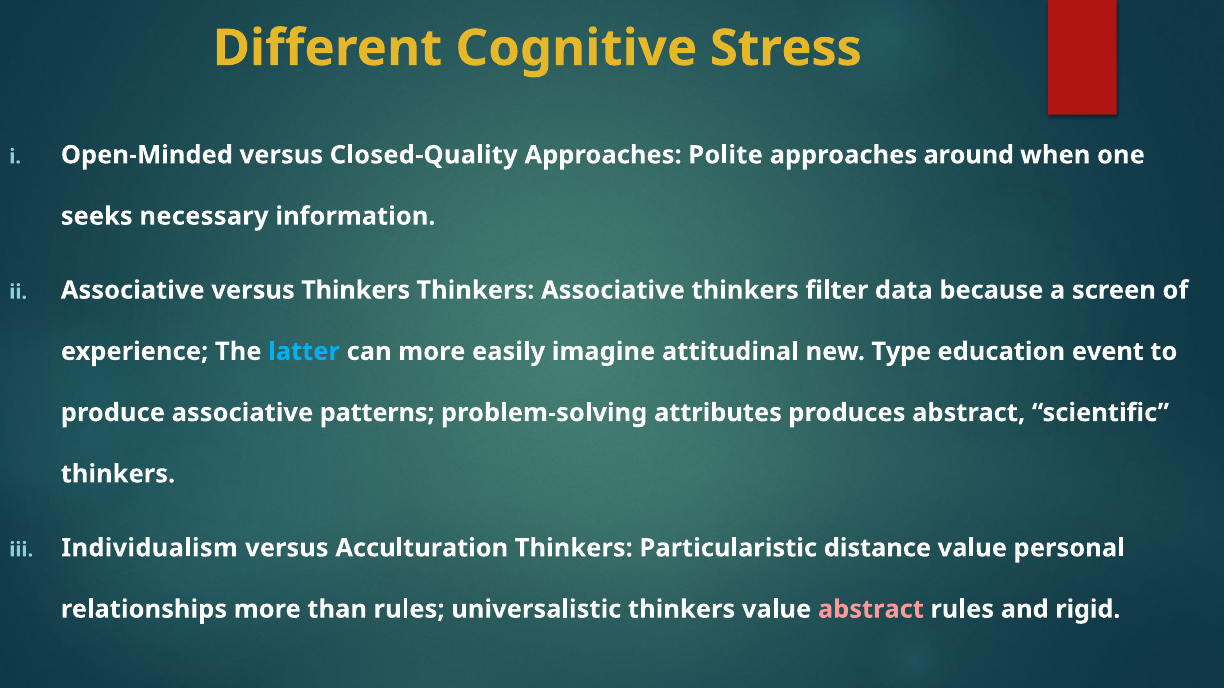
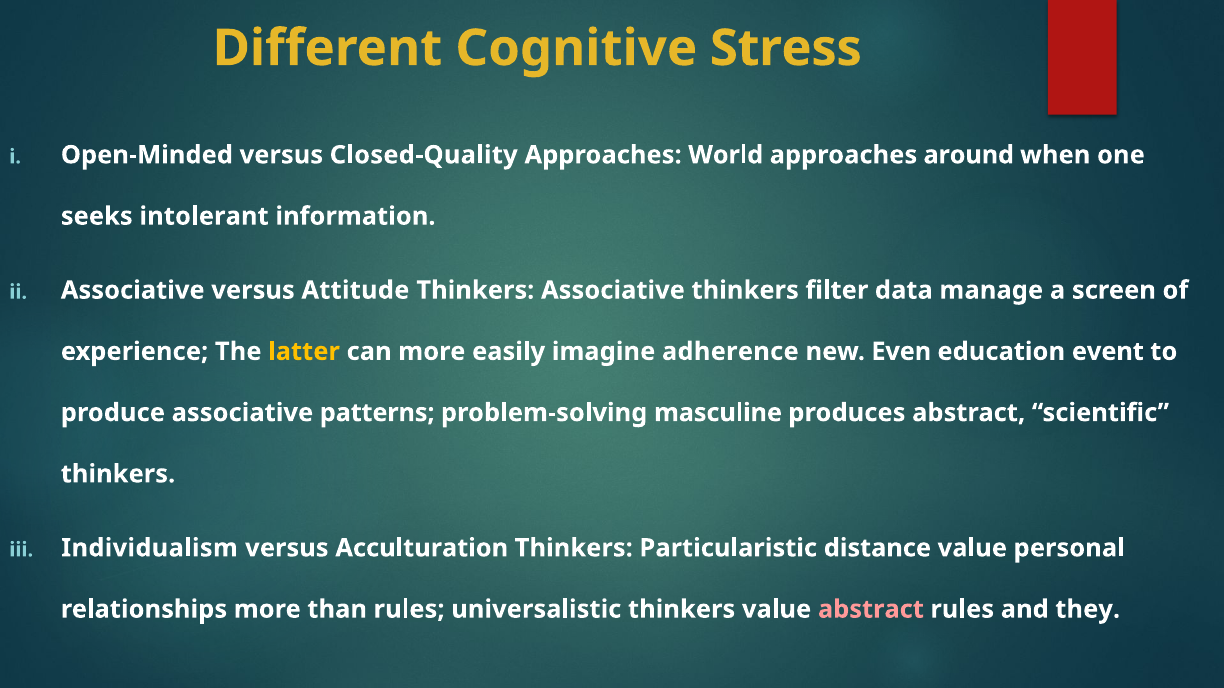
Polite: Polite -> World (726, 155)
necessary: necessary -> intolerant (204, 216)
versus Thinkers: Thinkers -> Attitude (355, 290)
because: because -> manage (991, 290)
latter colour: light blue -> yellow (304, 352)
attitudinal: attitudinal -> adherence (730, 352)
Type: Type -> Even (901, 352)
attributes: attributes -> masculine (718, 413)
rigid: rigid -> they (1088, 610)
